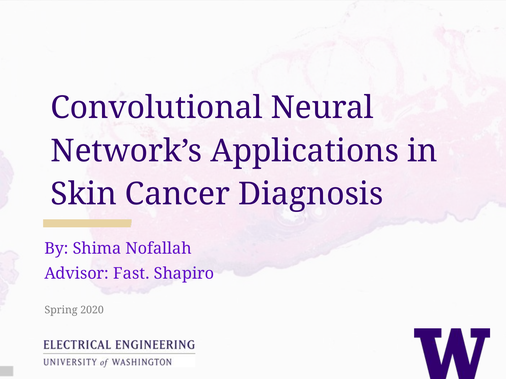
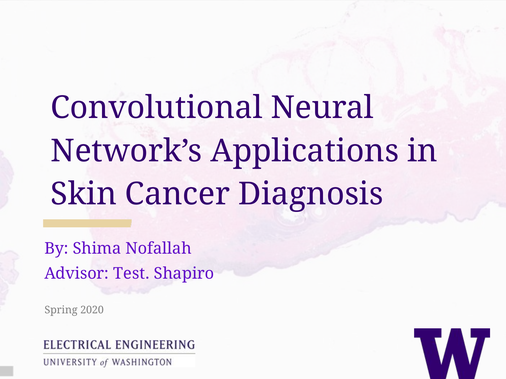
Fast: Fast -> Test (131, 274)
